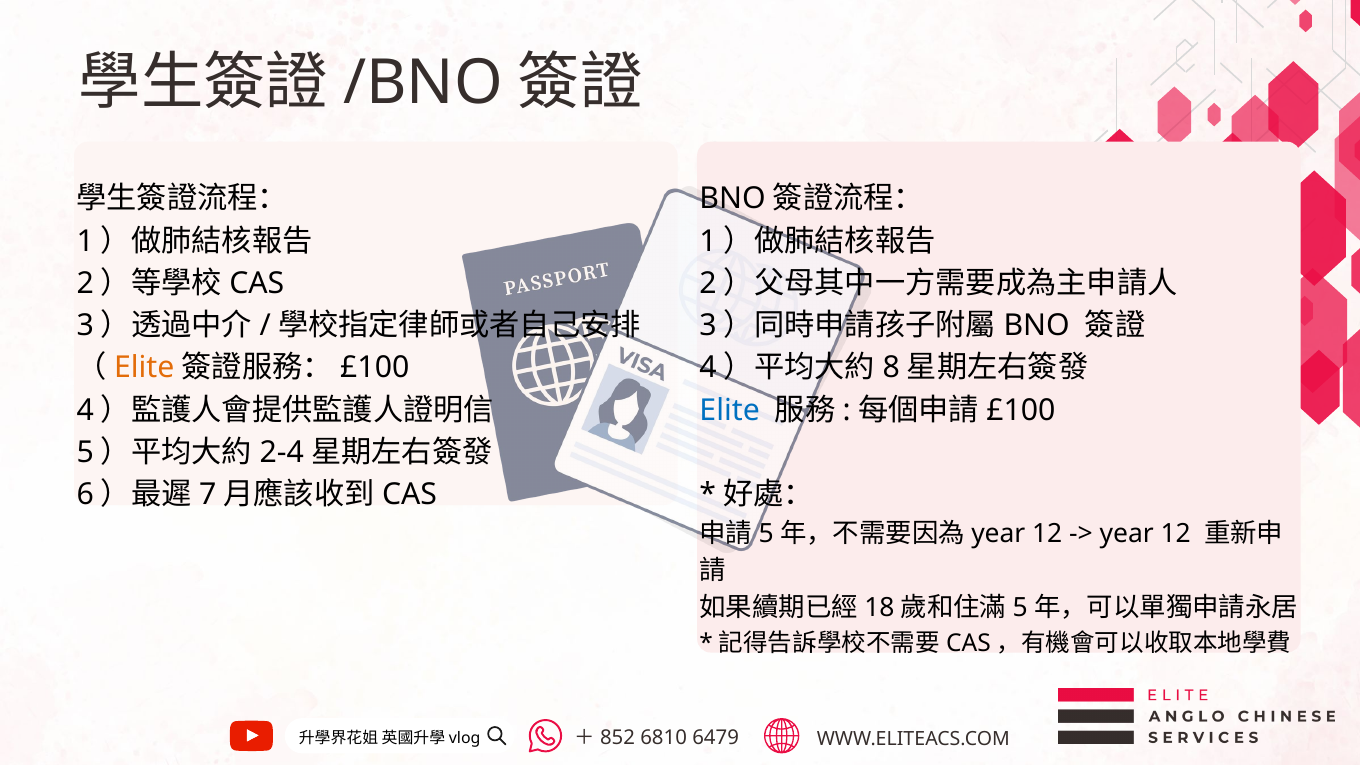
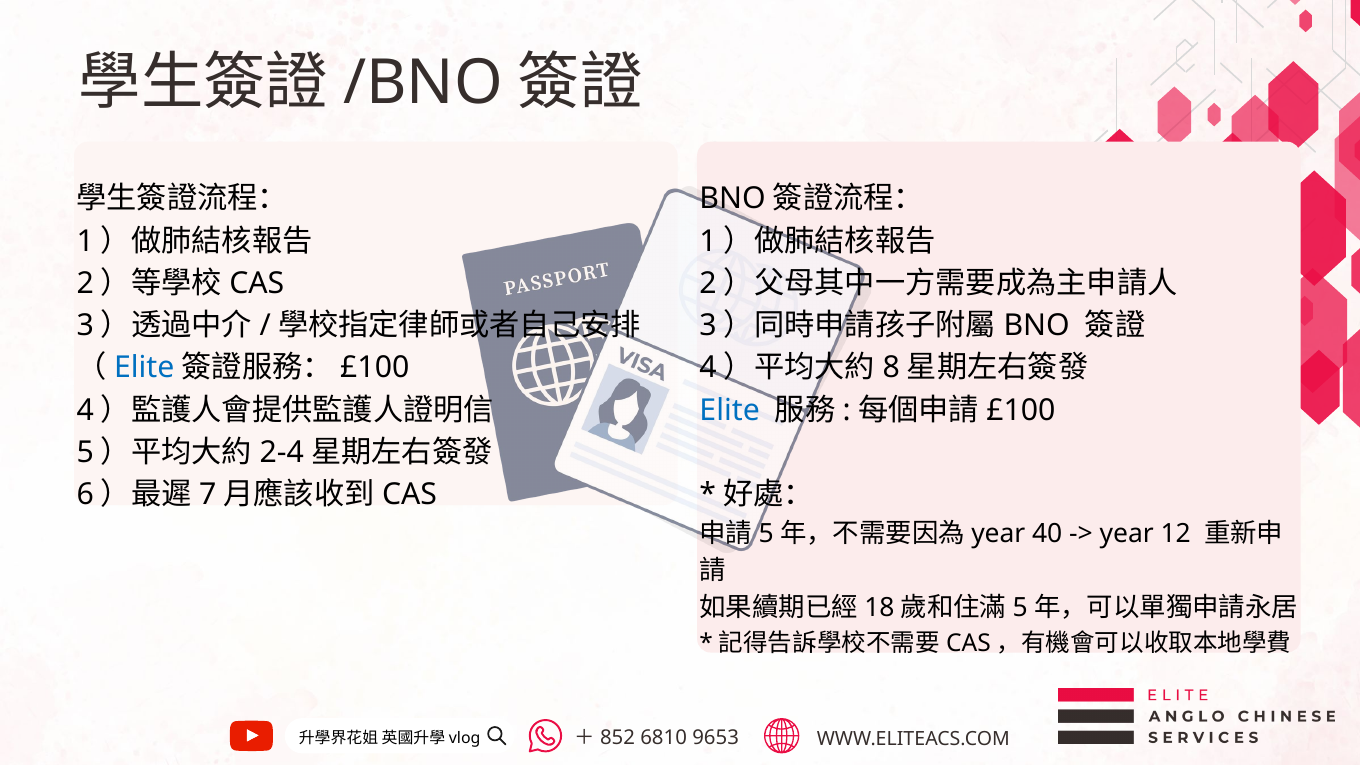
Elite colour: orange -> blue (144, 368)
12: 12 -> 40 (1047, 534)
6479: 6479 -> 9653 (716, 738)
